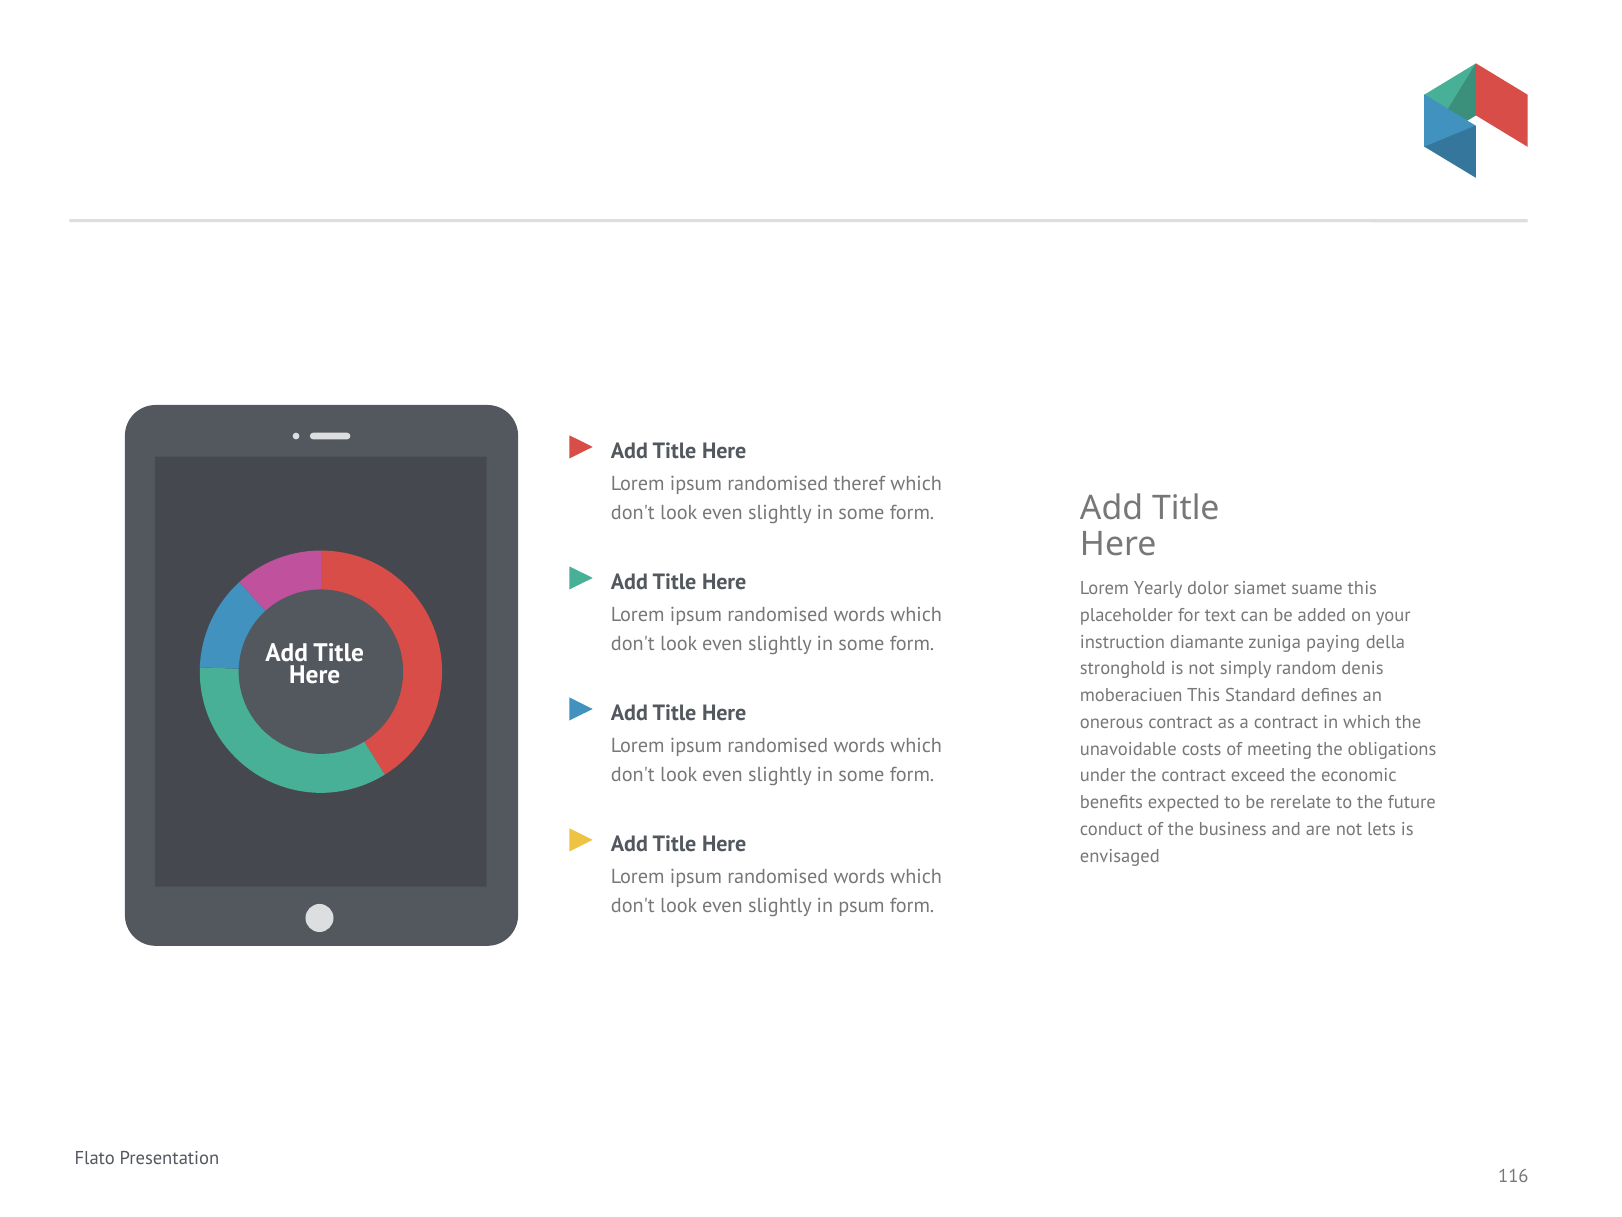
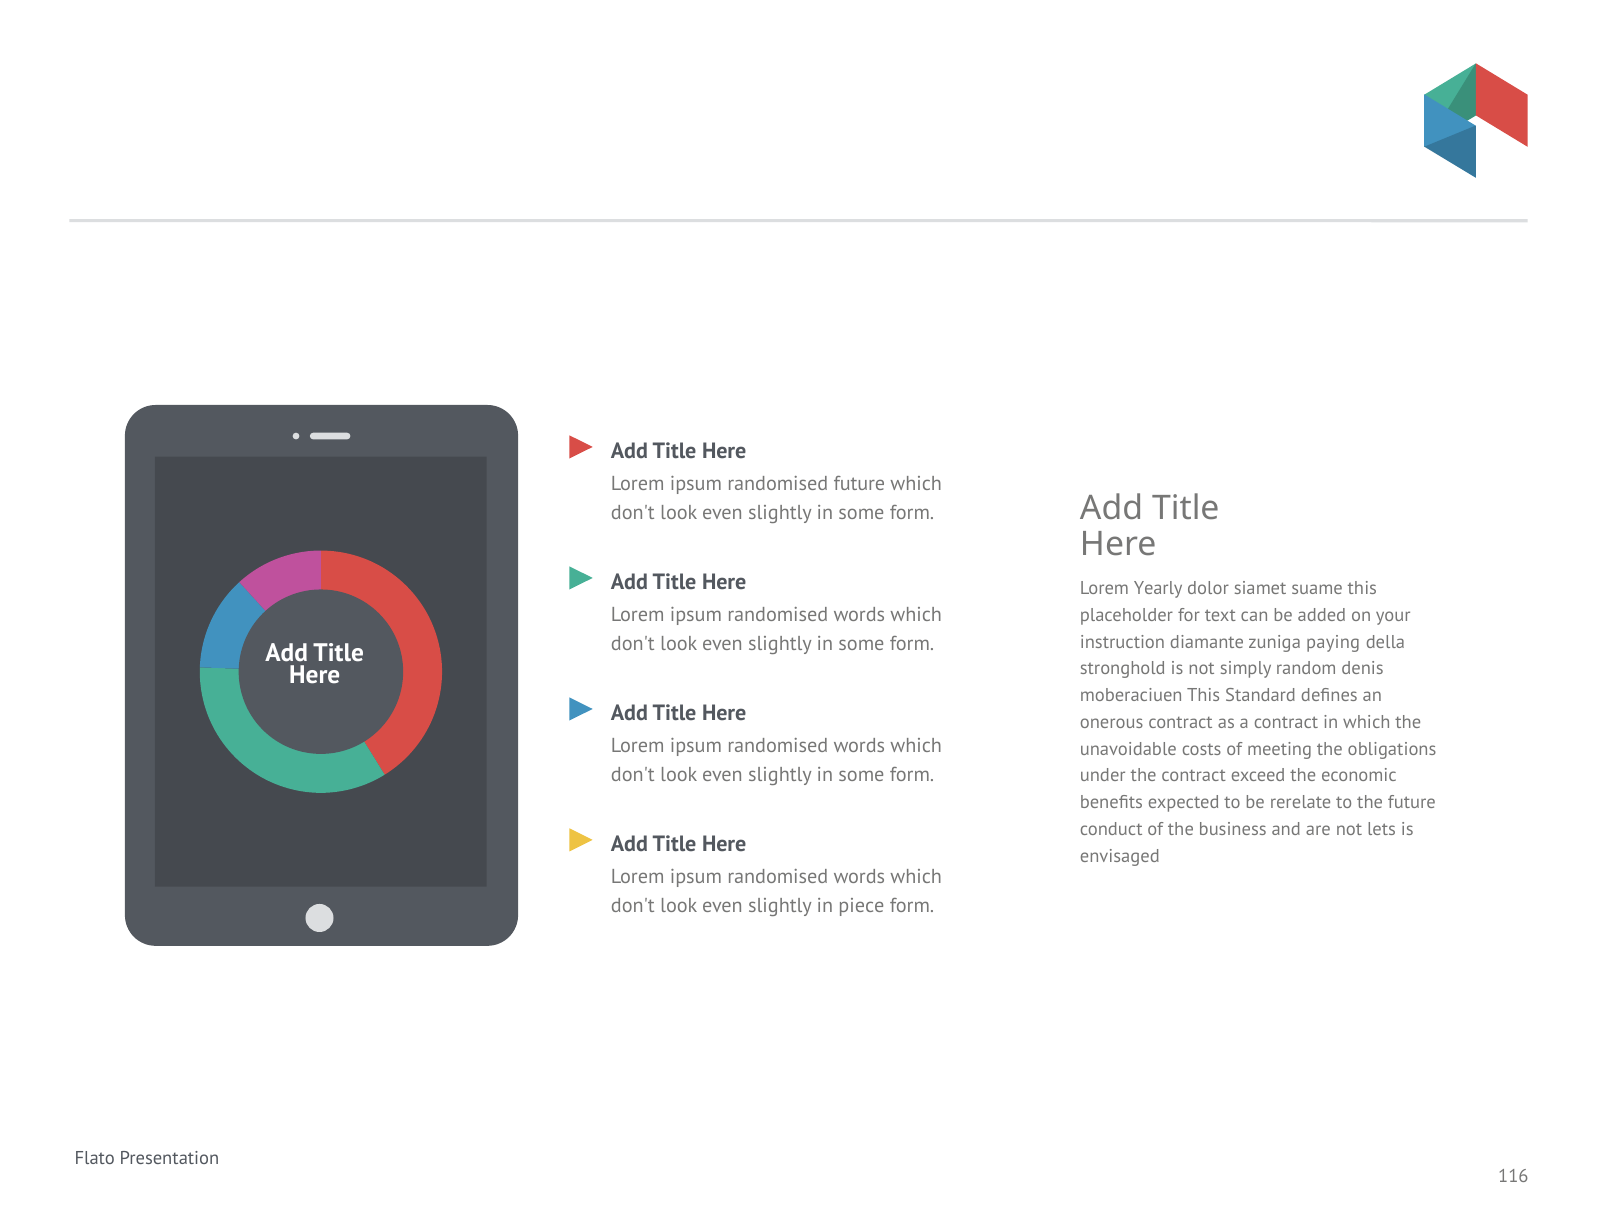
randomised theref: theref -> future (859, 484)
psum: psum -> piece (861, 906)
